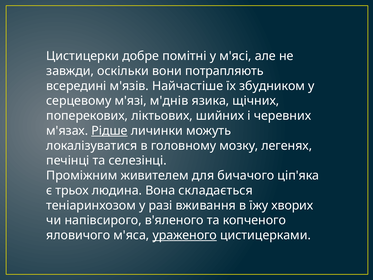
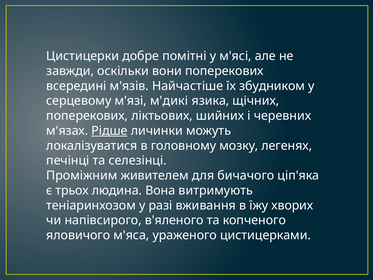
вони потрапляють: потрапляють -> поперекових (224, 71)
м'днів: м'днів -> м'дикі (169, 101)
складається: складається -> витримують (216, 190)
ураженого underline: present -> none (185, 235)
